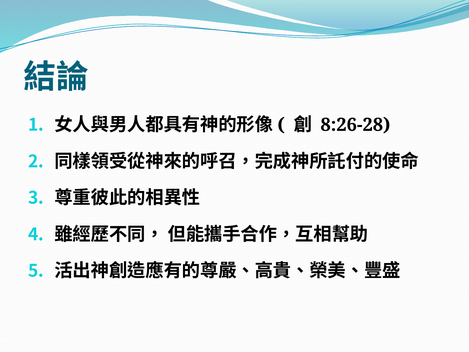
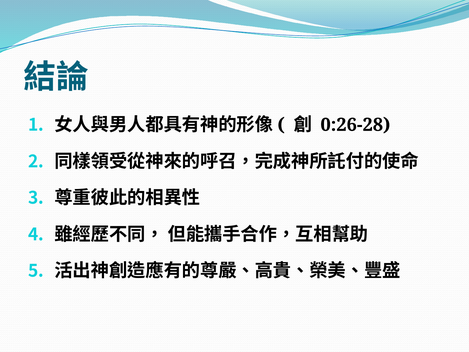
8:26-28: 8:26-28 -> 0:26-28 (355, 125)
